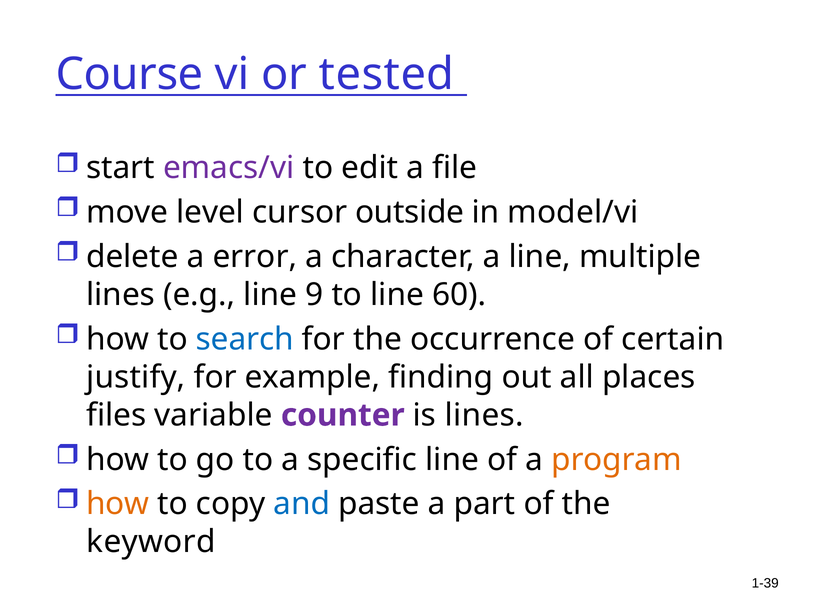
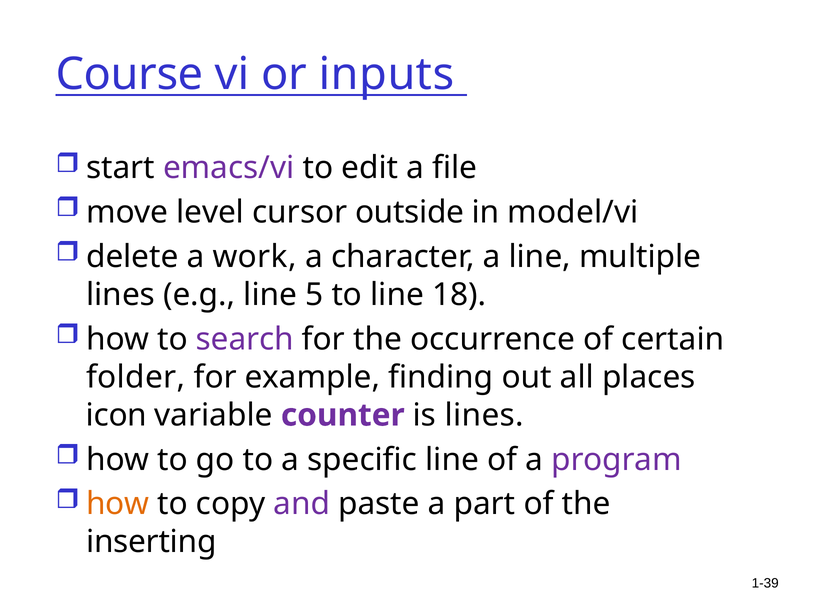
tested: tested -> inputs (387, 74)
error: error -> work (255, 256)
9: 9 -> 5 (314, 294)
60: 60 -> 18 (459, 294)
search colour: blue -> purple (245, 339)
justify: justify -> folder (136, 377)
files: files -> icon (116, 415)
program colour: orange -> purple (616, 459)
and colour: blue -> purple (302, 504)
keyword: keyword -> inserting (151, 542)
